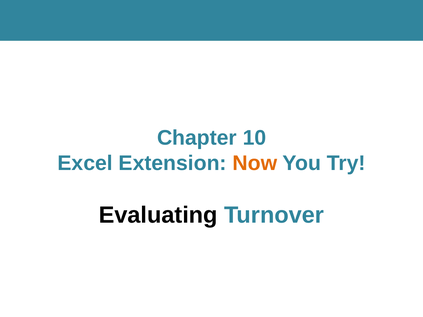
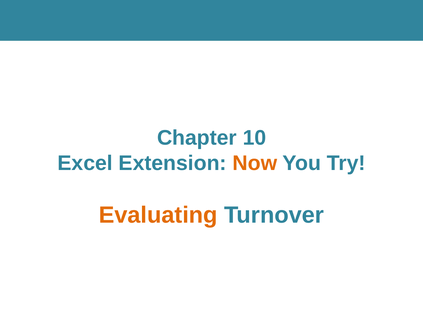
Evaluating colour: black -> orange (158, 215)
